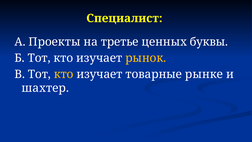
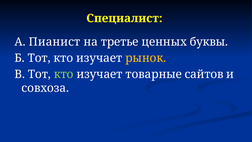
Проекты: Проекты -> Пианист (54, 42)
кто colour: yellow -> light green (64, 74)
рынке: рынке -> сайтов (204, 74)
шахтер: шахтер -> совхоза (45, 88)
